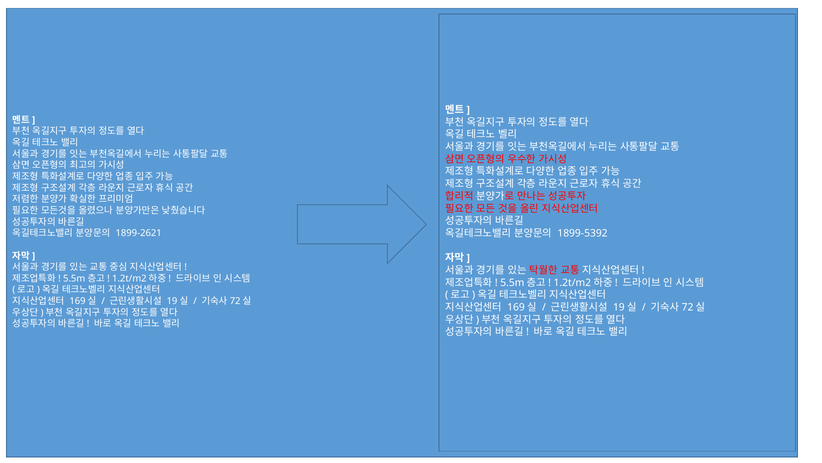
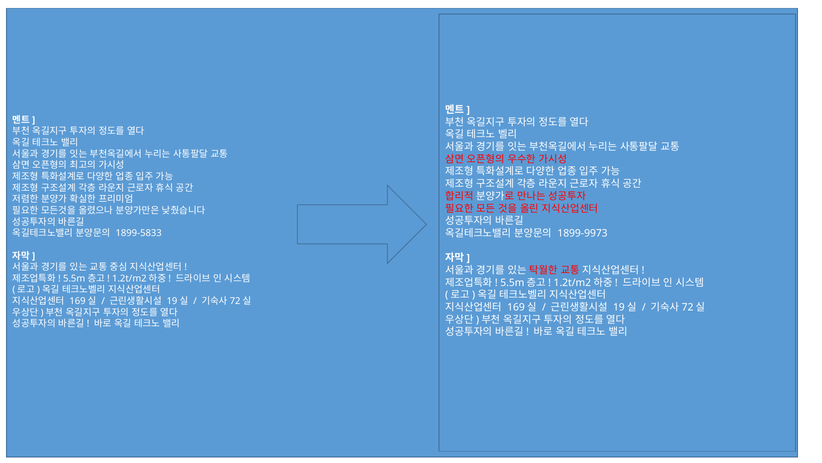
1899-5392: 1899-5392 -> 1899-9973 (583, 233)
1899-2621: 1899-2621 -> 1899-5833 (139, 233)
